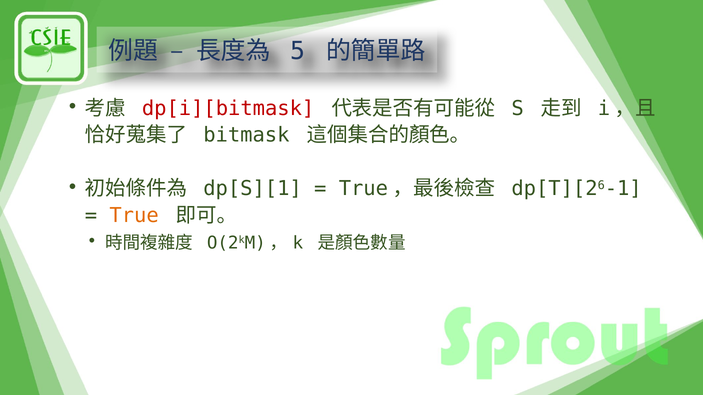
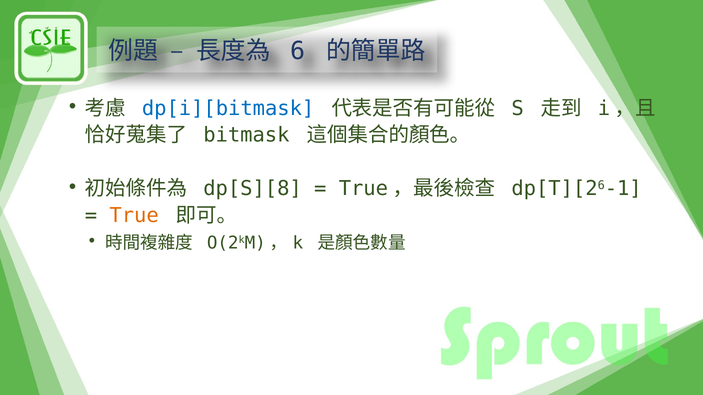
5: 5 -> 6 (298, 51)
dp[i][bitmask colour: red -> blue (228, 109)
dp[S][1: dp[S][1 -> dp[S][8 (253, 189)
